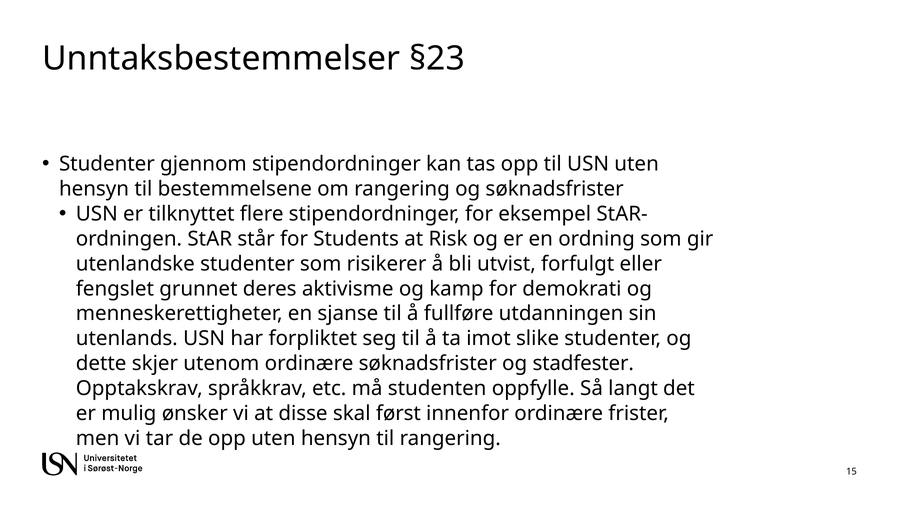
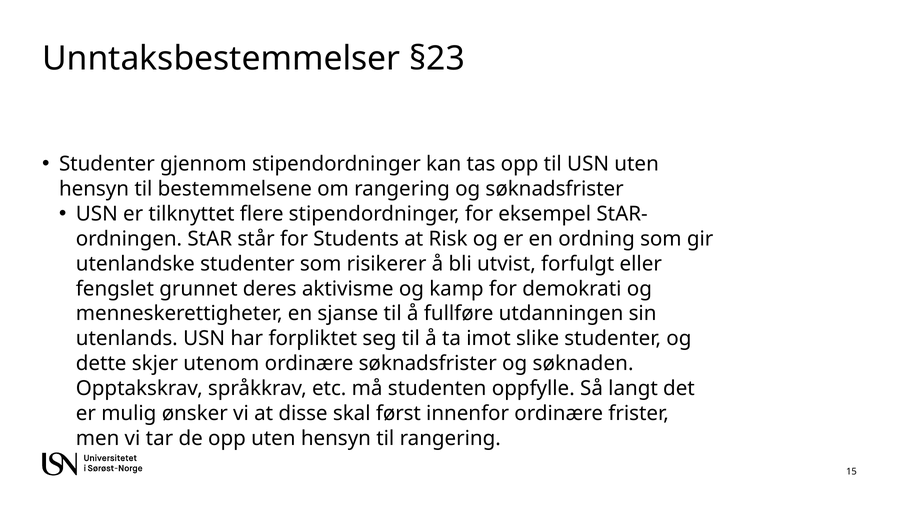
stadfester: stadfester -> søknaden (583, 363)
